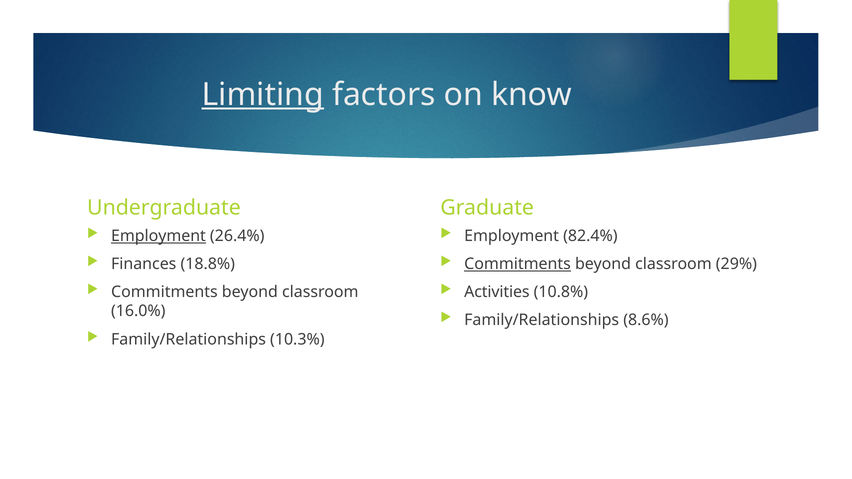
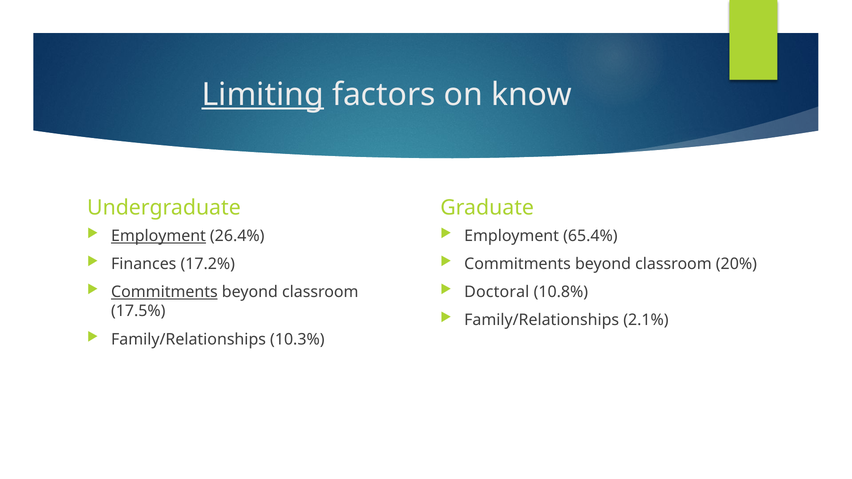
82.4%: 82.4% -> 65.4% (590, 236)
18.8%: 18.8% -> 17.2% (208, 264)
Commitments underline: present -> none (518, 264)
29%: 29% -> 20% (736, 264)
Commitments underline: none -> present (164, 292)
Activities: Activities -> Doctoral (497, 292)
16.0%: 16.0% -> 17.5% (138, 311)
8.6%: 8.6% -> 2.1% (646, 320)
